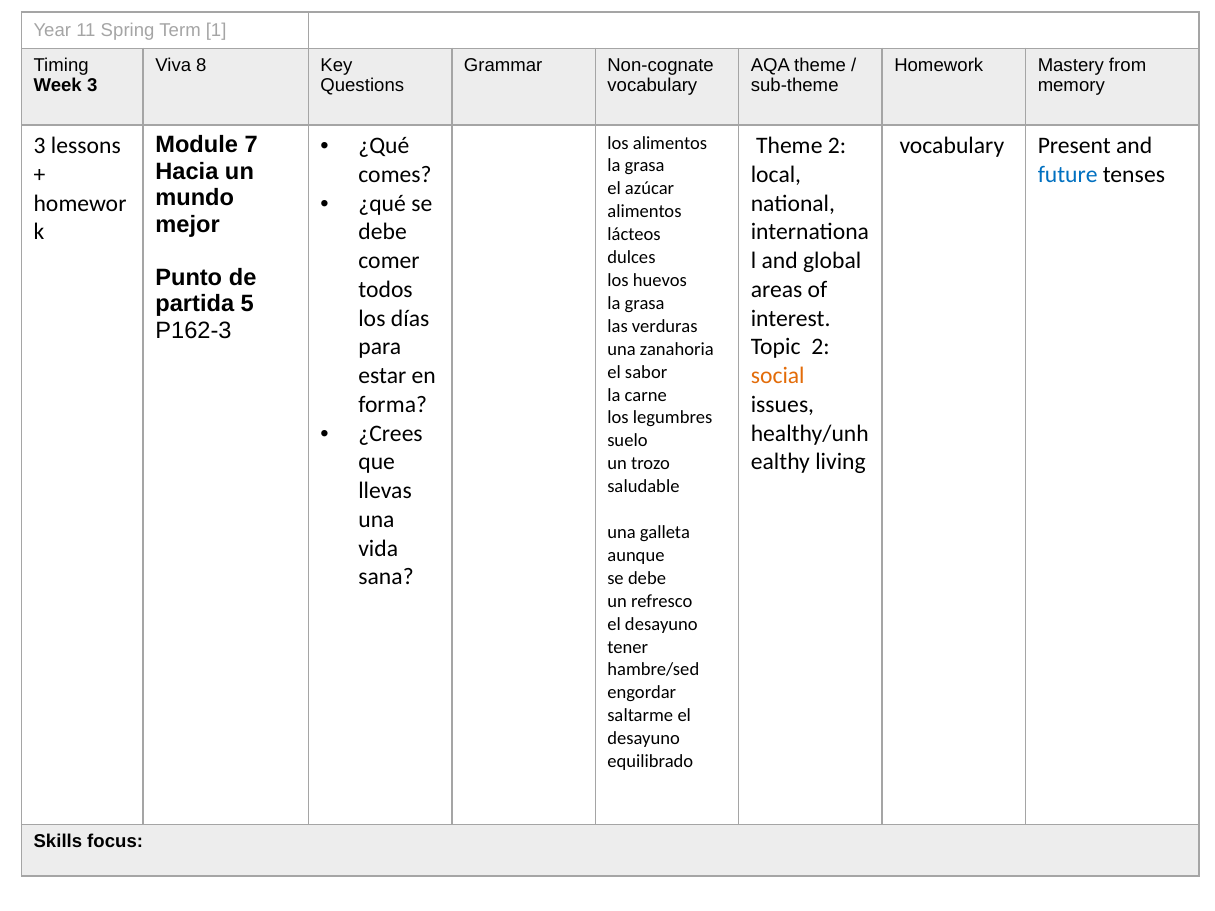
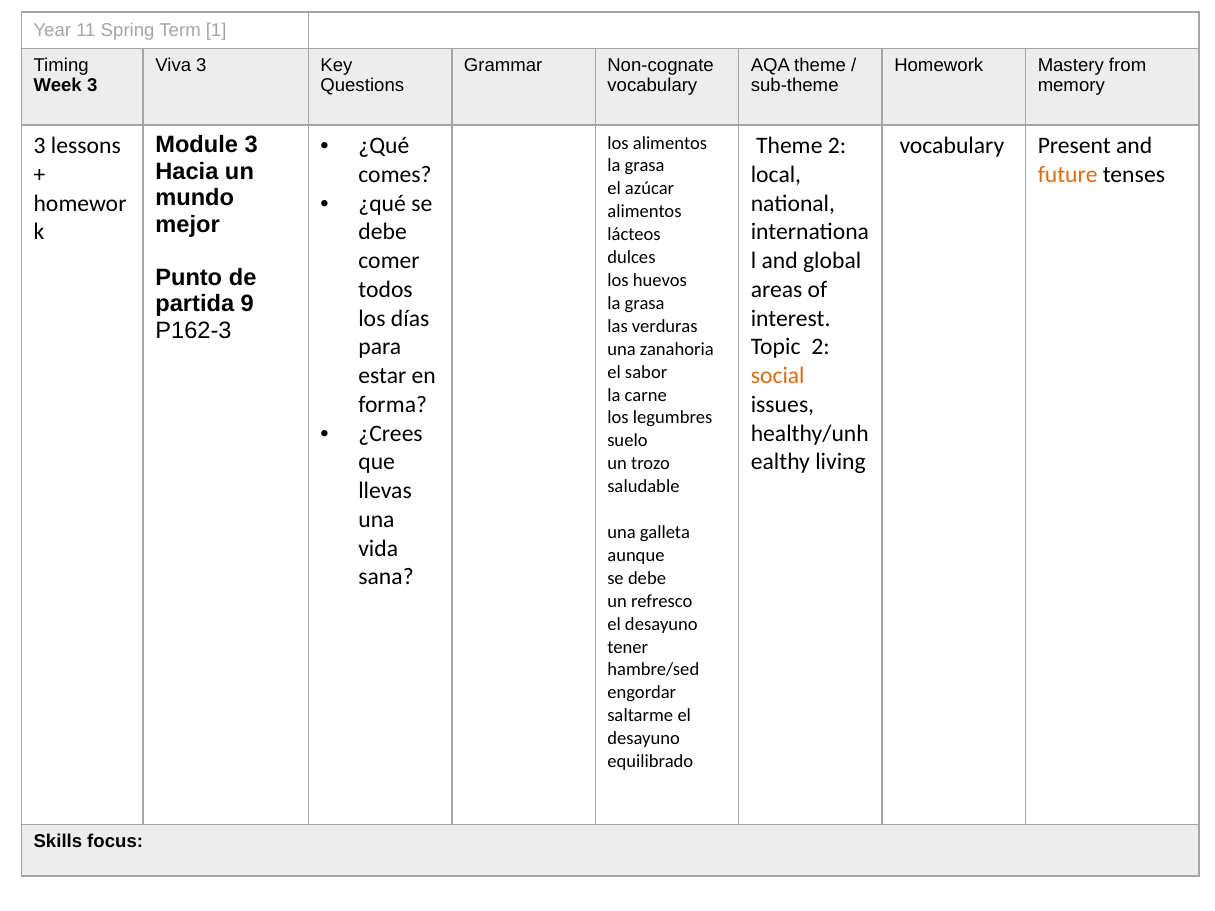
Viva 8: 8 -> 3 (201, 65)
Module 7: 7 -> 3 (251, 145)
future colour: blue -> orange (1068, 175)
5: 5 -> 9 (247, 304)
